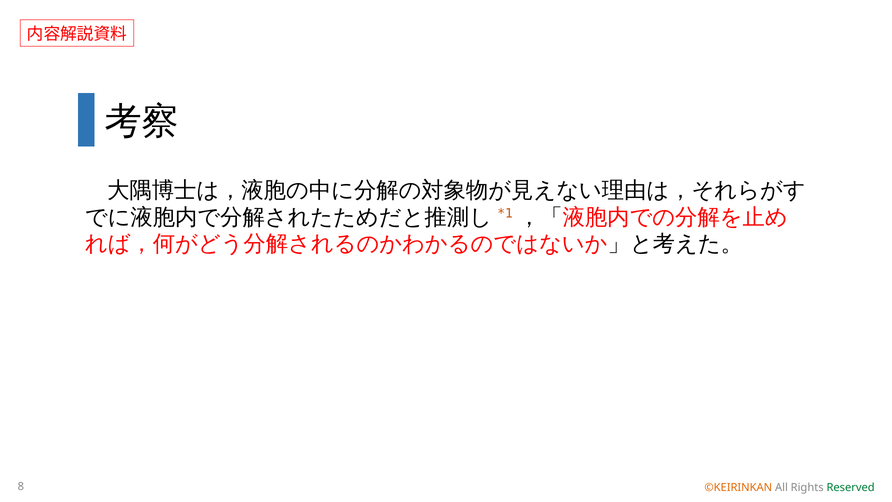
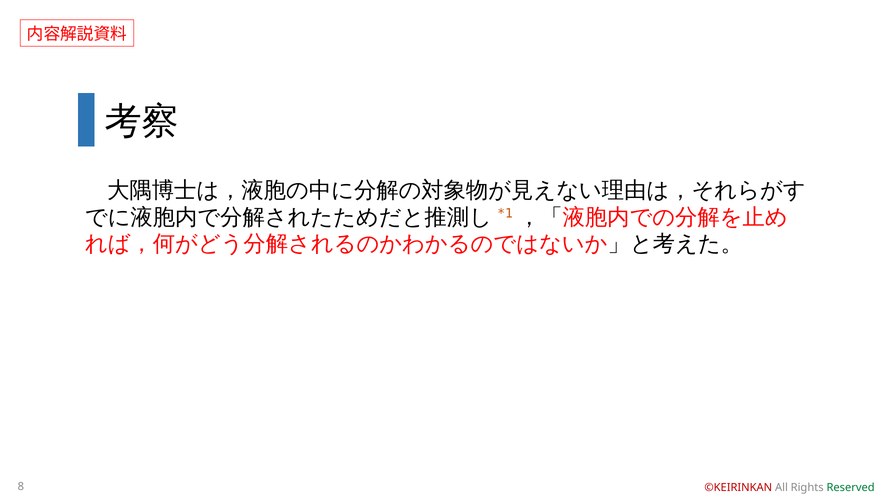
©KEIRINKAN colour: orange -> red (738, 487)
